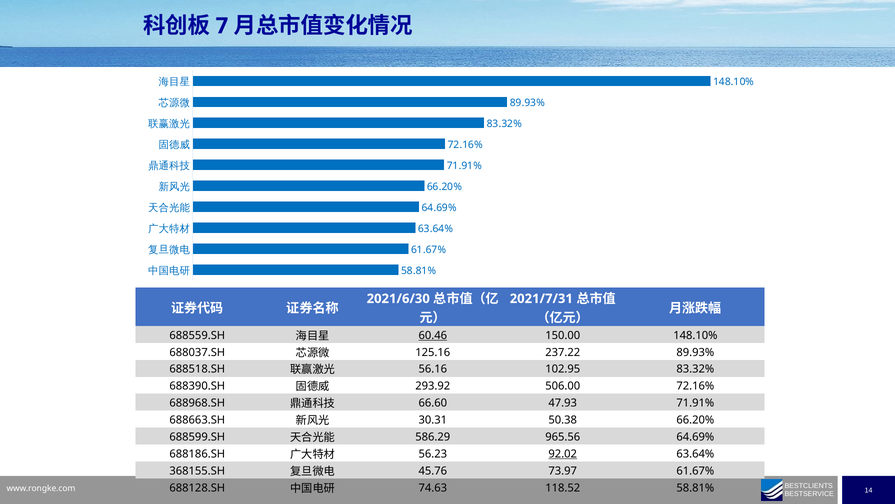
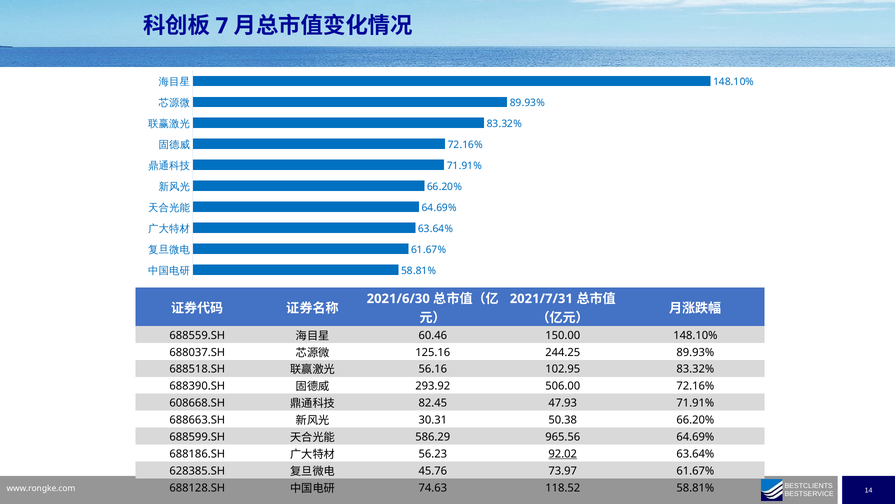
60.46 underline: present -> none (433, 335)
237.22: 237.22 -> 244.25 (563, 352)
688968.SH: 688968.SH -> 608668.SH (197, 403)
66.60: 66.60 -> 82.45 (433, 403)
368155.SH: 368155.SH -> 628385.SH (197, 471)
